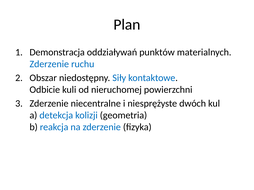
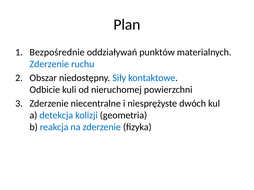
Demonstracja: Demonstracja -> Bezpośrednie (57, 52)
